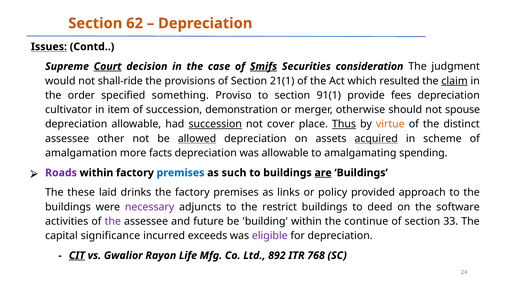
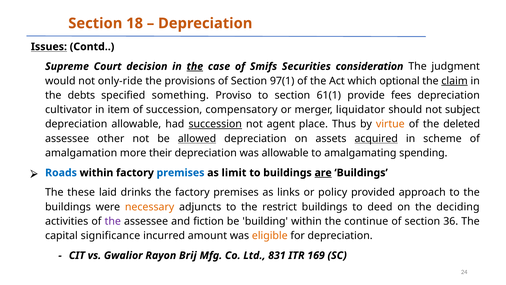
62: 62 -> 18 (135, 23)
Court underline: present -> none (108, 66)
the underline: none -> present (195, 66)
Smifs underline: present -> none (264, 66)
shall-ride: shall-ride -> only-ride (120, 81)
21(1: 21(1 -> 97(1 (282, 81)
resulted: resulted -> optional (400, 81)
order: order -> debts (81, 95)
91(1: 91(1 -> 61(1 (329, 95)
demonstration: demonstration -> compensatory (241, 110)
otherwise: otherwise -> liquidator (360, 110)
spouse: spouse -> subject (463, 110)
cover: cover -> agent (281, 124)
Thus underline: present -> none (344, 124)
distinct: distinct -> deleted (462, 124)
facts: facts -> their (161, 153)
Roads colour: purple -> blue (61, 173)
such: such -> limit (234, 173)
necessary colour: purple -> orange (150, 207)
software: software -> deciding (458, 207)
future: future -> fiction (209, 221)
33: 33 -> 36 (451, 221)
exceeds: exceeds -> amount (207, 235)
eligible colour: purple -> orange (270, 235)
CIT underline: present -> none (77, 255)
Life: Life -> Brij (188, 255)
892: 892 -> 831 (277, 255)
768: 768 -> 169 (316, 255)
